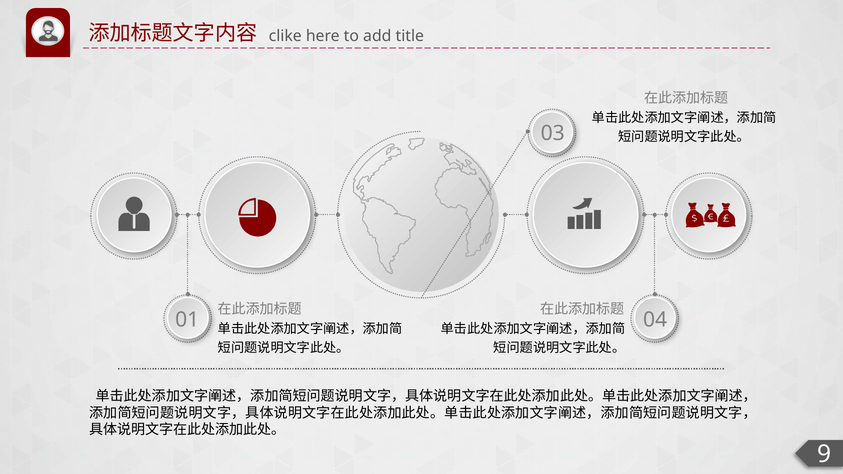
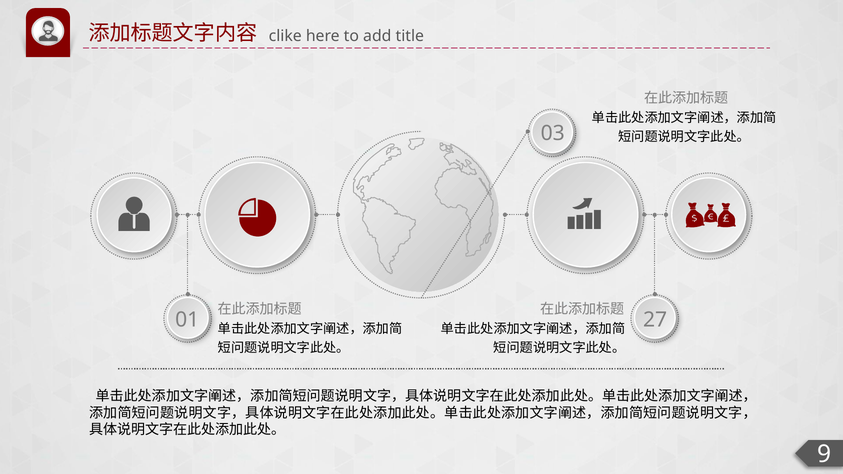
04: 04 -> 27 (655, 320)
